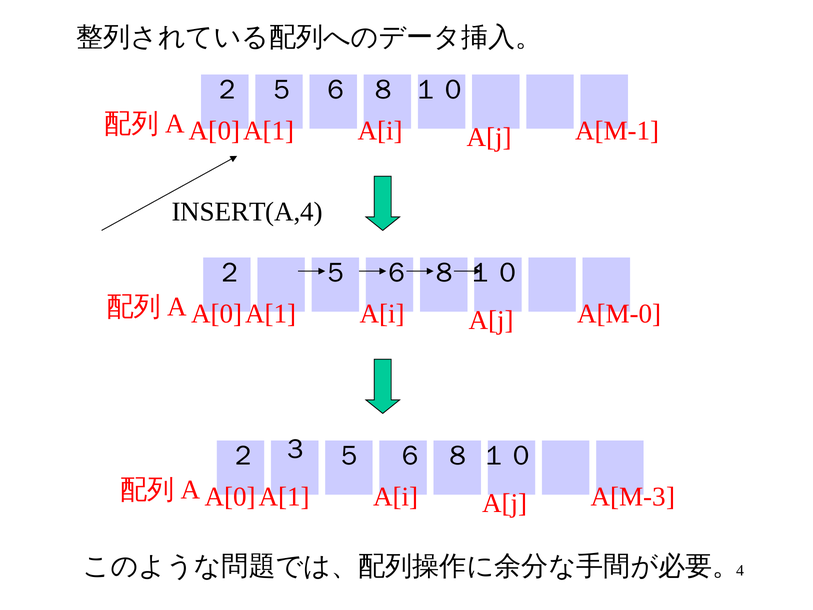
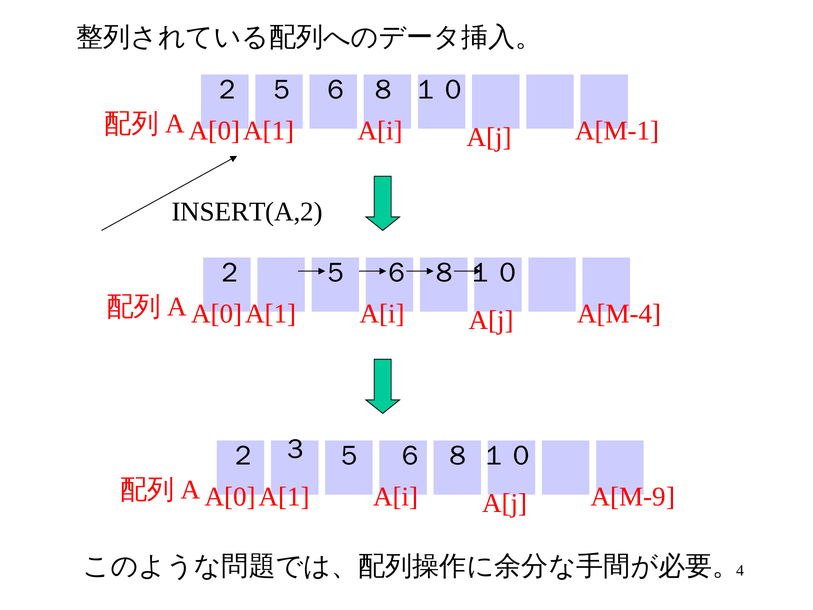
INSERT(A,4: INSERT(A,4 -> INSERT(A,2 (247, 212)
A[M-0: A[M-0 -> A[M-4 (619, 313)
A[M-3: A[M-3 -> A[M-9 (633, 496)
